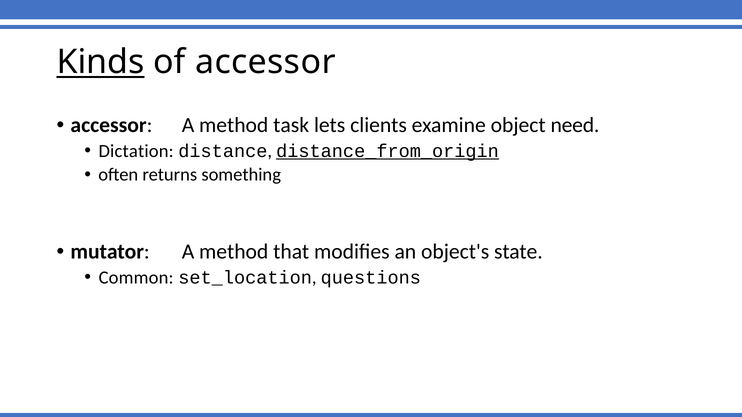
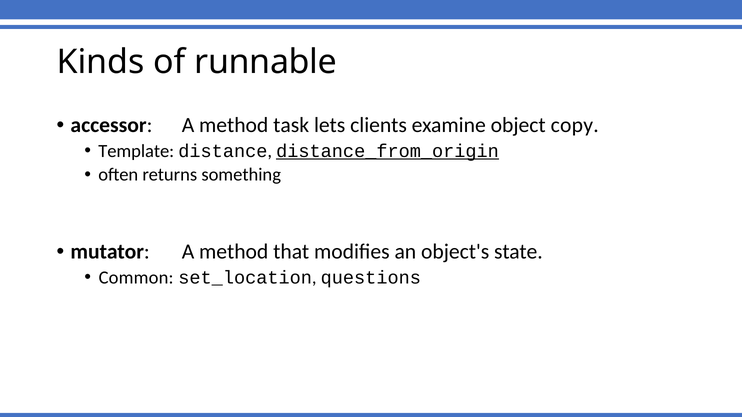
Kinds underline: present -> none (101, 62)
of accessor: accessor -> runnable (266, 62)
need: need -> copy (575, 125)
Dictation: Dictation -> Template (136, 151)
